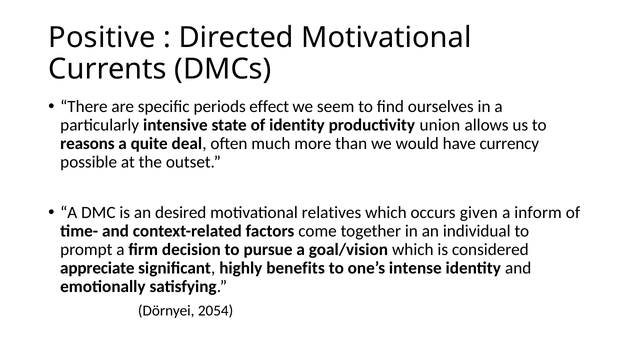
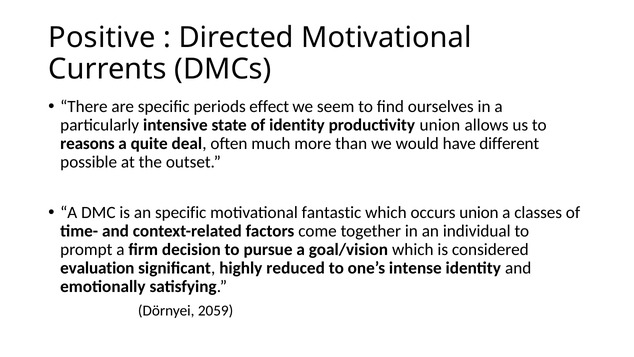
currency: currency -> different (509, 144)
an desired: desired -> specific (181, 212)
relatives: relatives -> fantastic (332, 212)
occurs given: given -> union (479, 212)
inform: inform -> classes (538, 212)
appreciate: appreciate -> evaluation (97, 268)
benefits: benefits -> reduced (296, 268)
2054: 2054 -> 2059 (216, 311)
